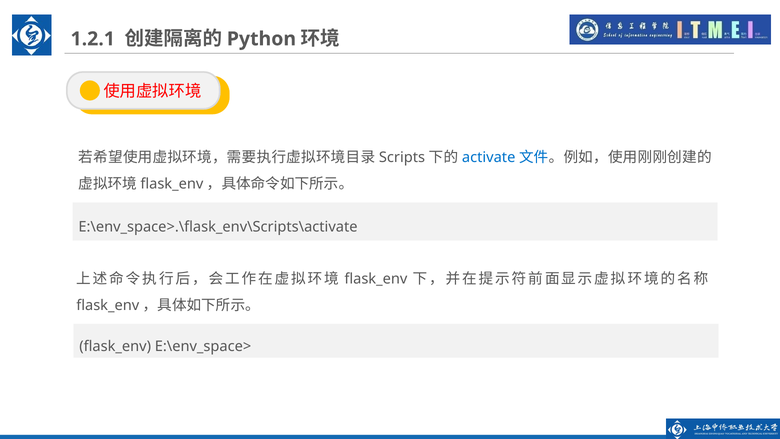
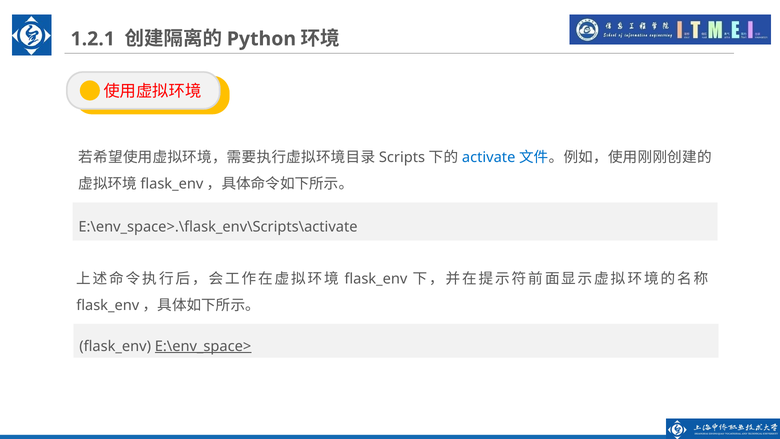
E:\env_space> underline: none -> present (203, 346)
